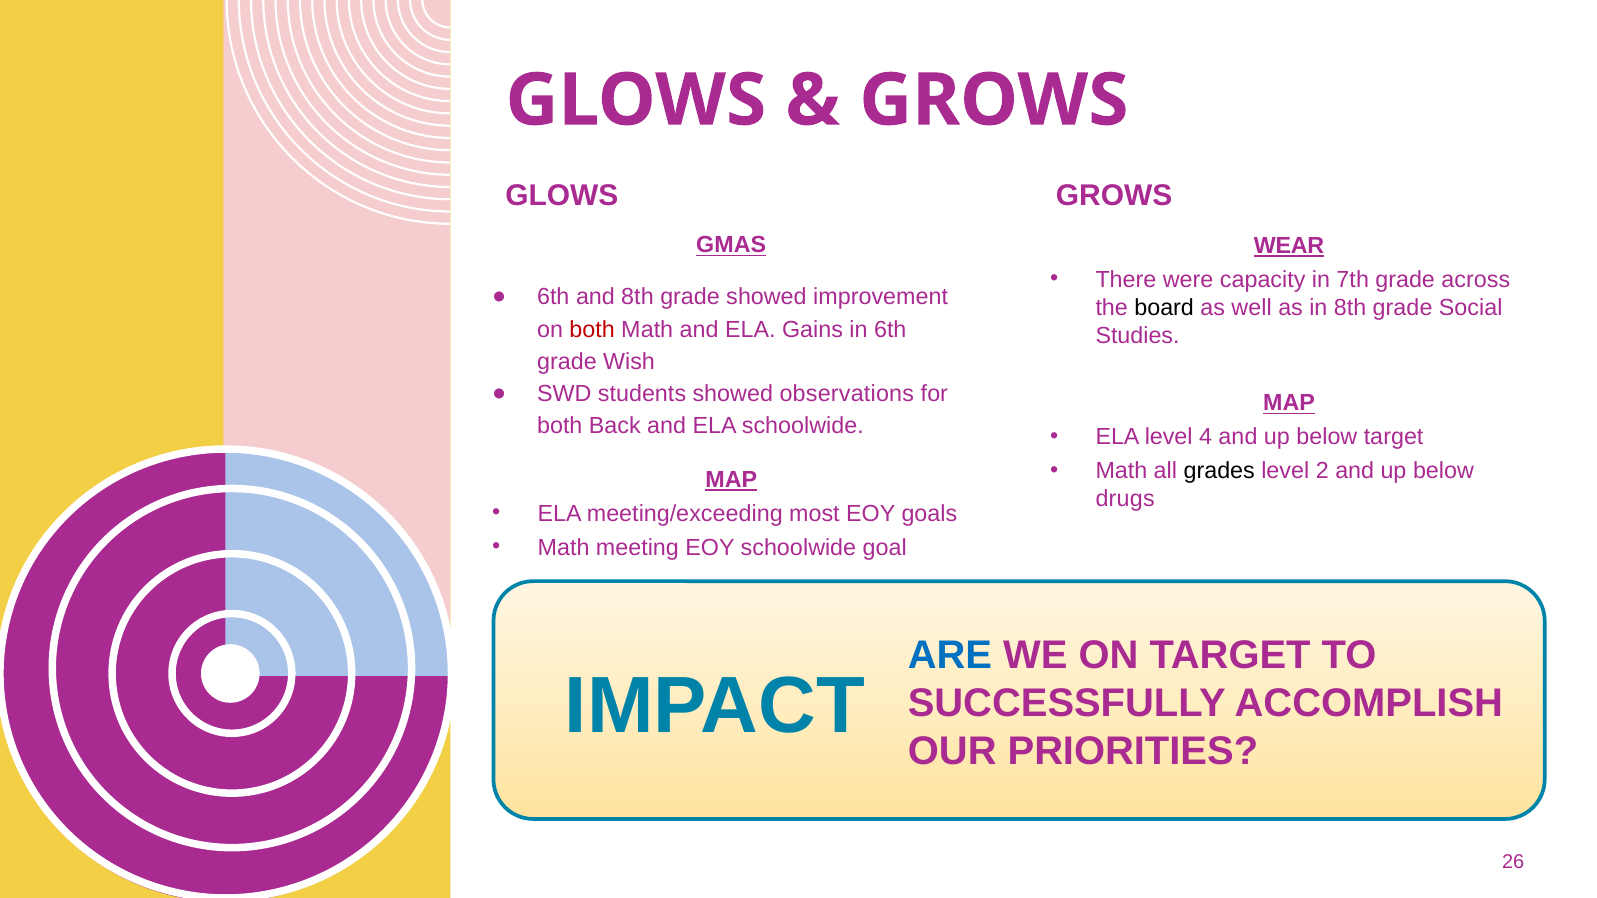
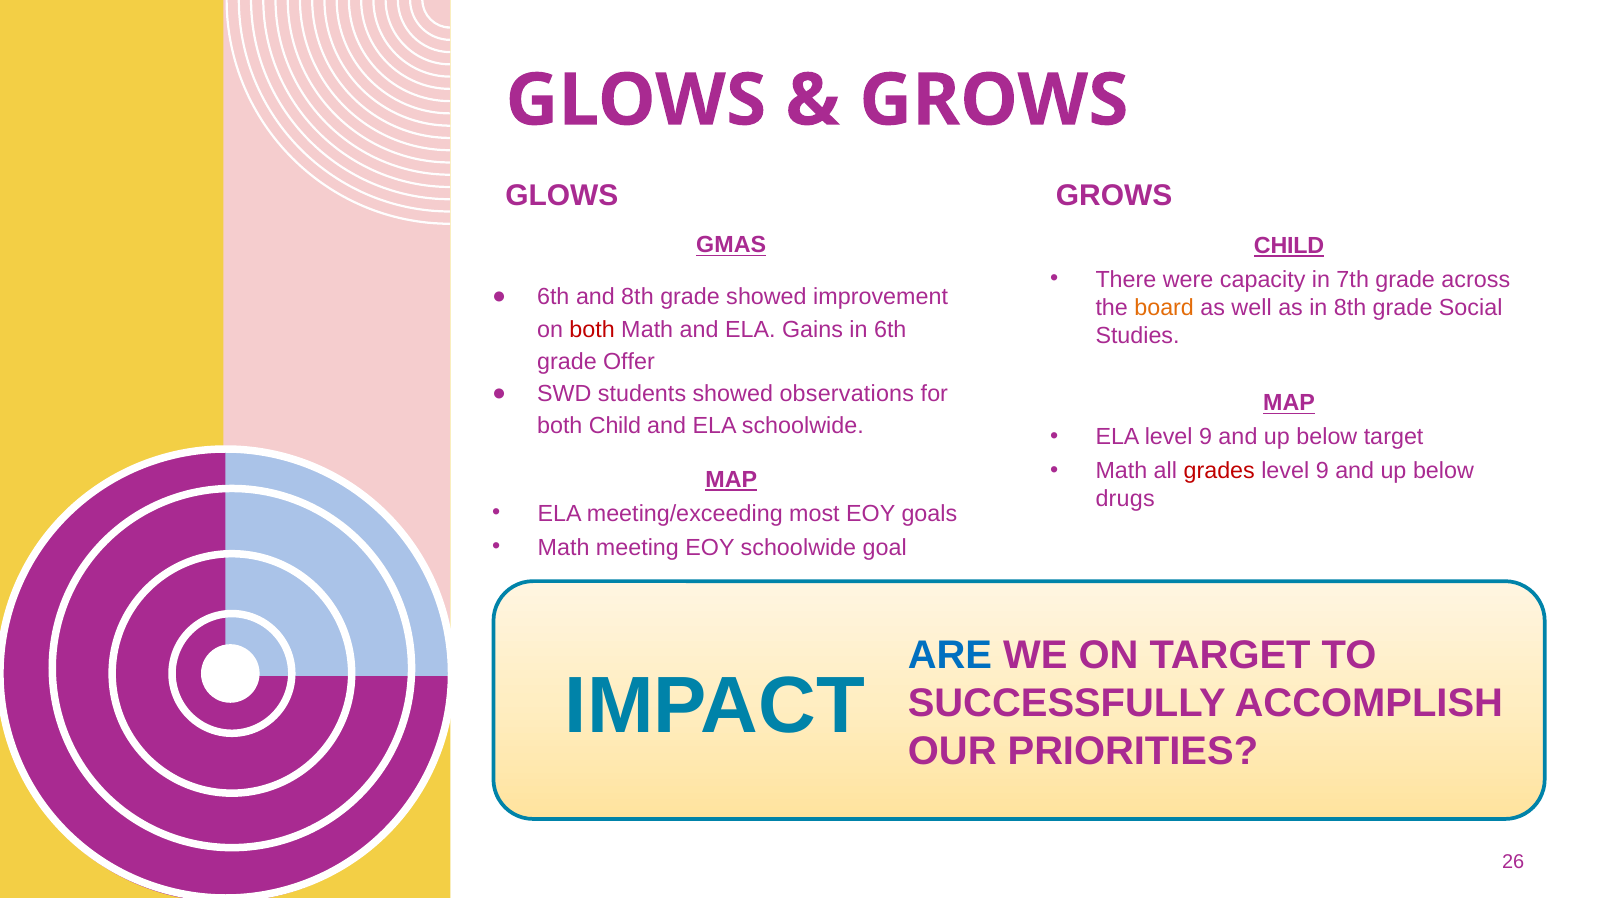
WEAR: WEAR -> CHILD (1289, 246)
board colour: black -> orange (1164, 308)
Wish: Wish -> Offer (629, 362)
both Back: Back -> Child (615, 426)
ELA level 4: 4 -> 9 (1206, 437)
grades colour: black -> red (1219, 471)
2: 2 -> 9 (1322, 471)
